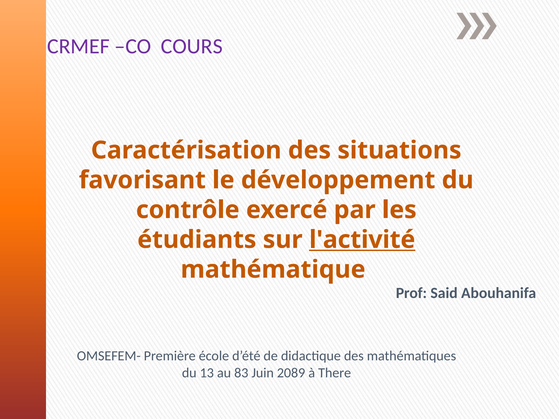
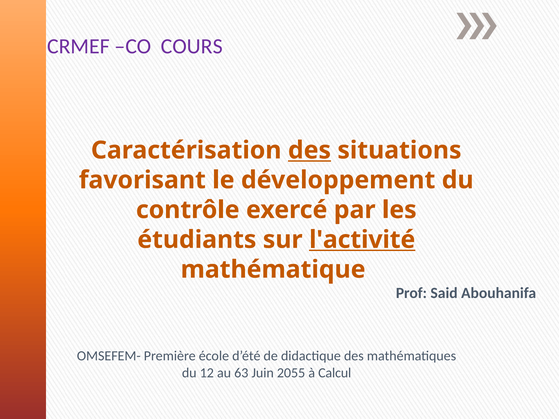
des underline: none -> present (309, 150)
13: 13 -> 12 (207, 373)
83: 83 -> 63 (241, 373)
2089: 2089 -> 2055 (291, 373)
There: There -> Calcul (335, 373)
